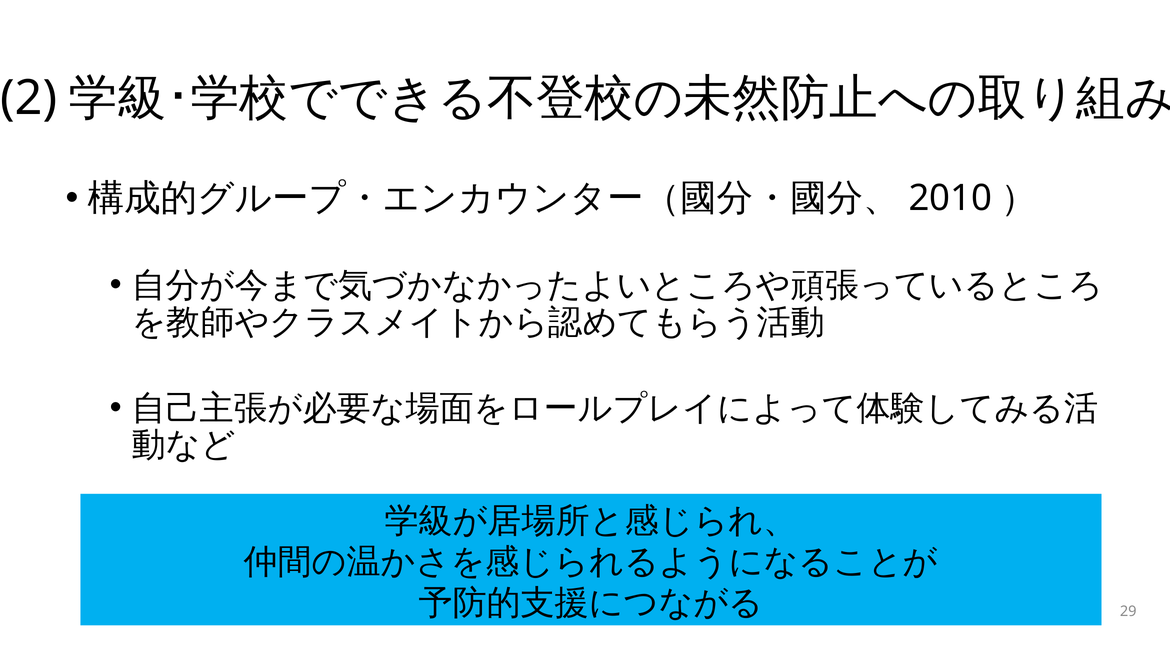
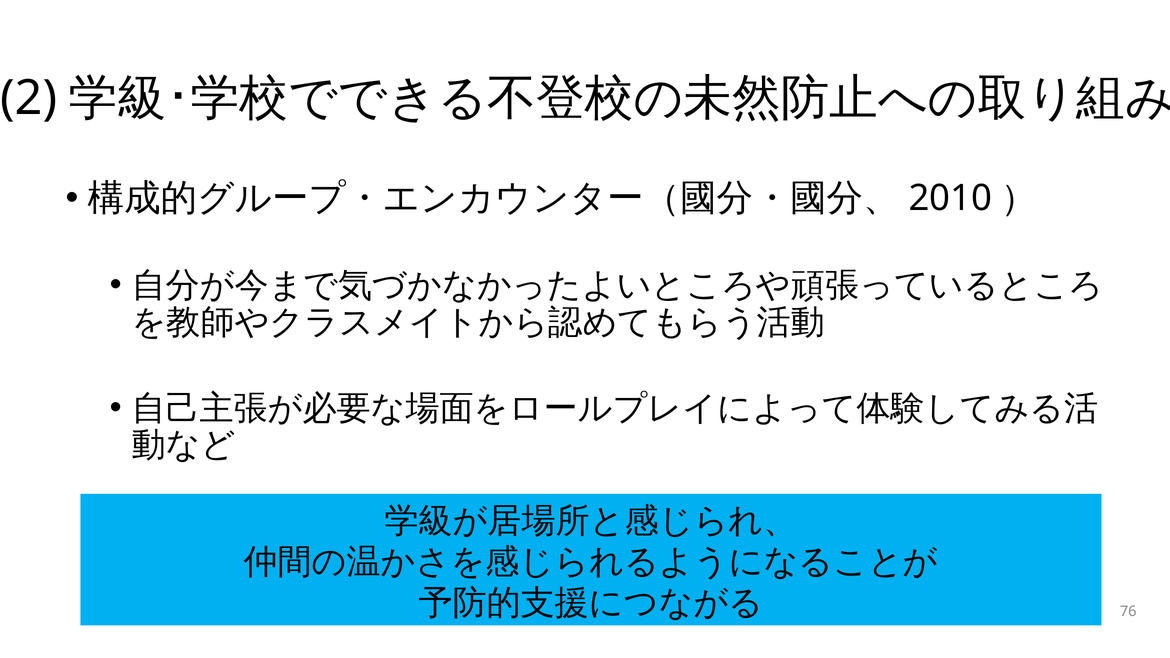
29: 29 -> 76 (1128, 612)
